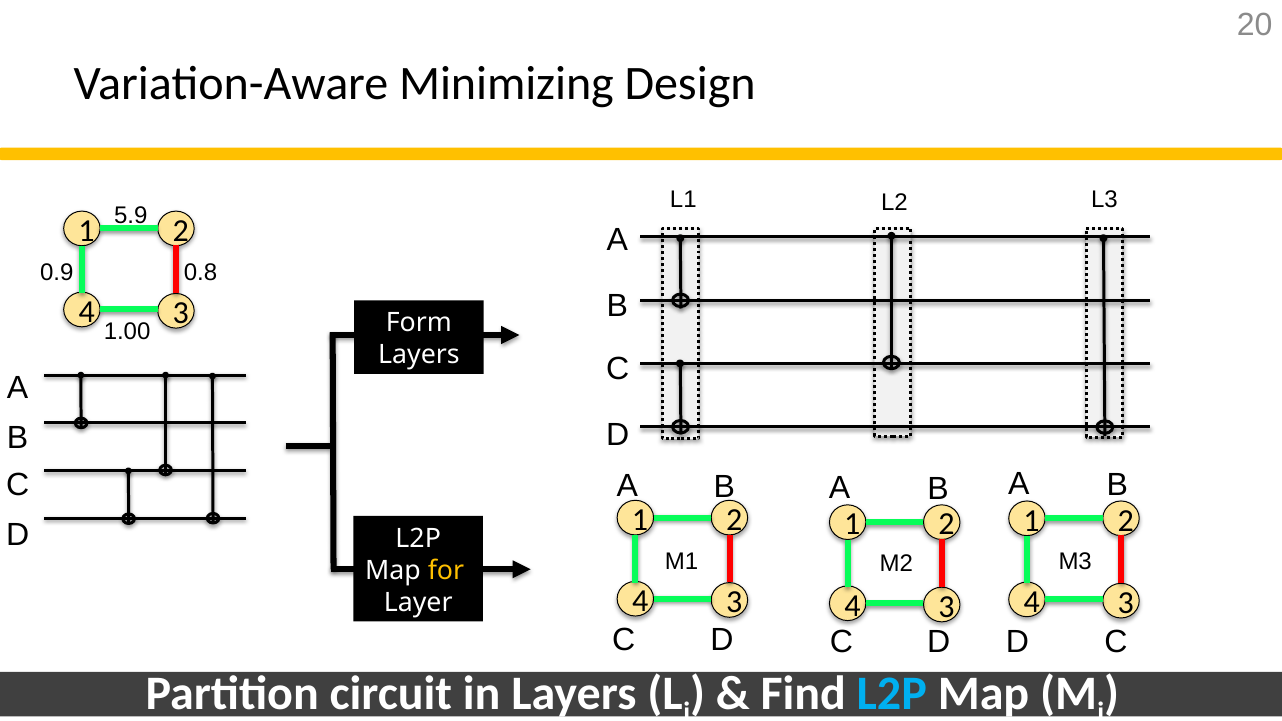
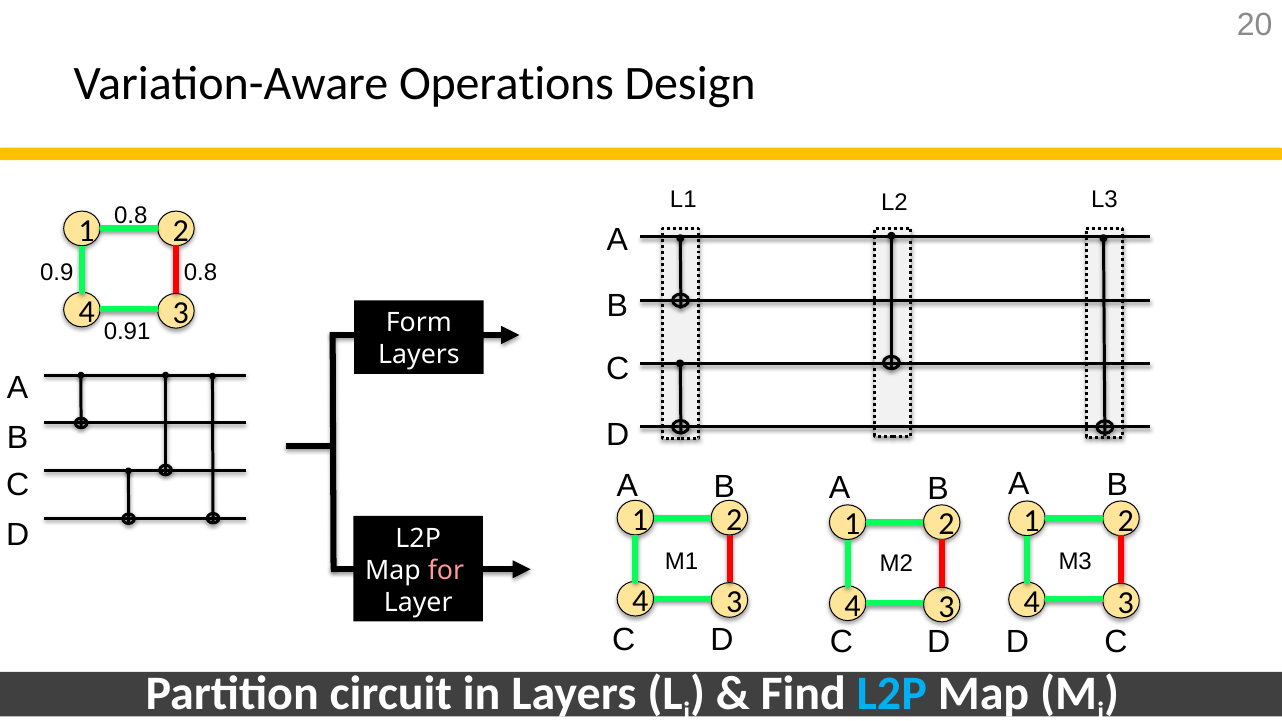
Minimizing: Minimizing -> Operations (507, 84)
5.9: 5.9 -> 0.8 (131, 215)
1.00: 1.00 -> 0.91 (127, 331)
for colour: yellow -> pink (446, 571)
